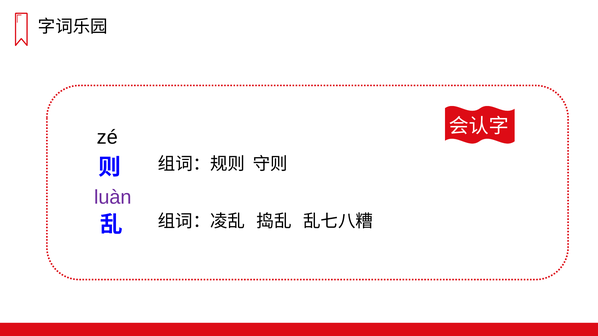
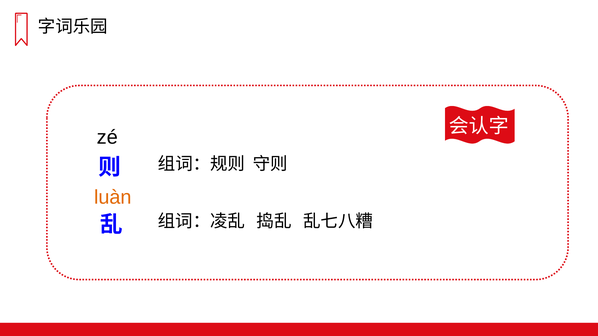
luàn colour: purple -> orange (113, 198)
